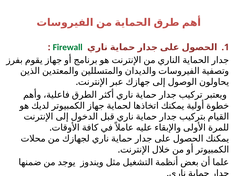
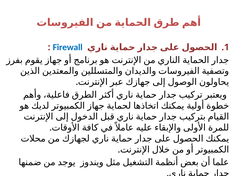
Firewall colour: green -> blue (68, 47)
